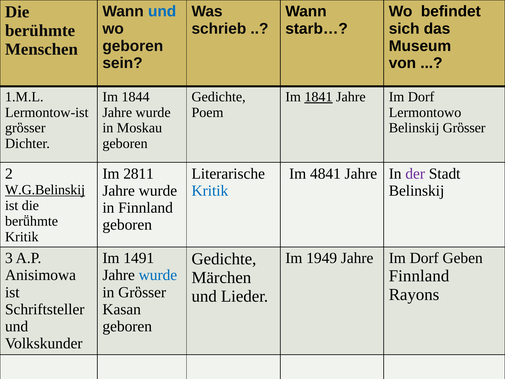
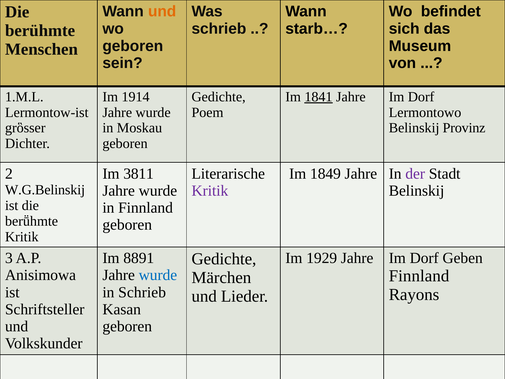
und colour: blue -> orange (162, 11)
1844: 1844 -> 1914 (136, 97)
Belinskij Grὃsser: Grὃsser -> Provinz (464, 128)
2811: 2811 -> 3811 (139, 174)
4841: 4841 -> 1849 (325, 174)
W.G.Belinskij underline: present -> none (45, 190)
Kritik colour: blue -> purple (210, 191)
1491: 1491 -> 8891 (139, 258)
1949: 1949 -> 1929 (322, 258)
in Grὃsser: Grὃsser -> Schrieb (142, 292)
